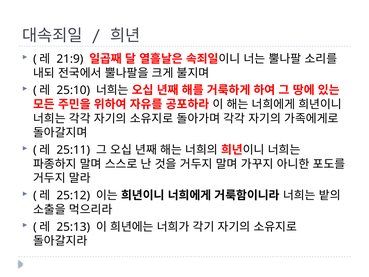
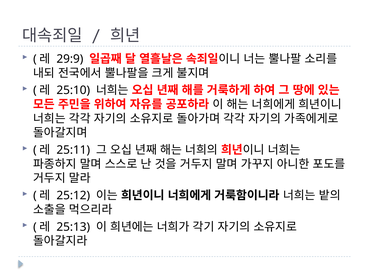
21:9: 21:9 -> 29:9 (70, 59)
